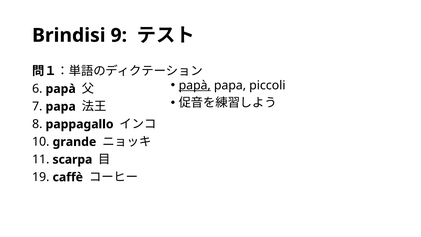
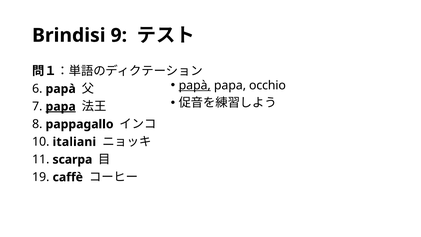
piccoli: piccoli -> occhio (267, 85)
papa underline: none -> present (61, 106)
grande: grande -> italiani (74, 142)
